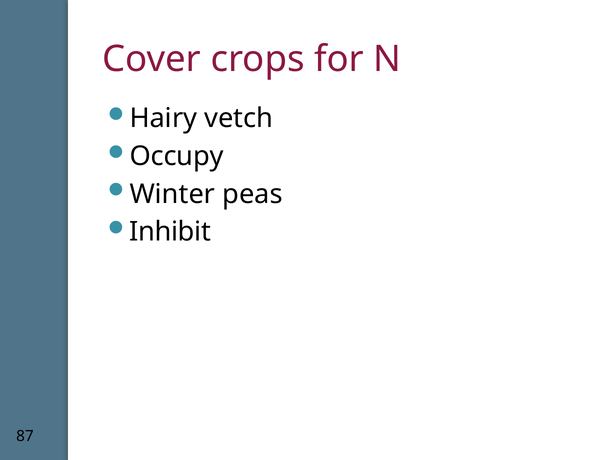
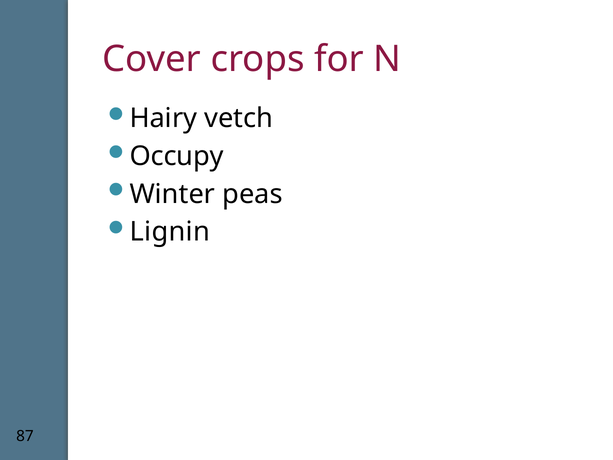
Inhibit: Inhibit -> Lignin (170, 232)
